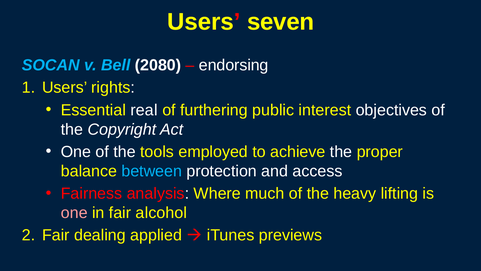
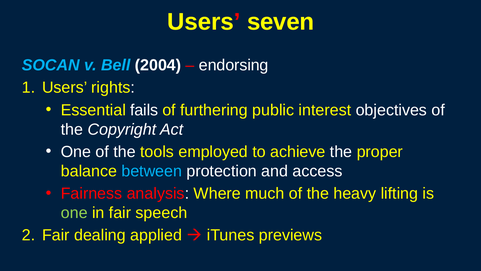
2080: 2080 -> 2004 (158, 65)
real: real -> fails (144, 110)
one colour: pink -> light green (74, 213)
alcohol: alcohol -> speech (161, 213)
